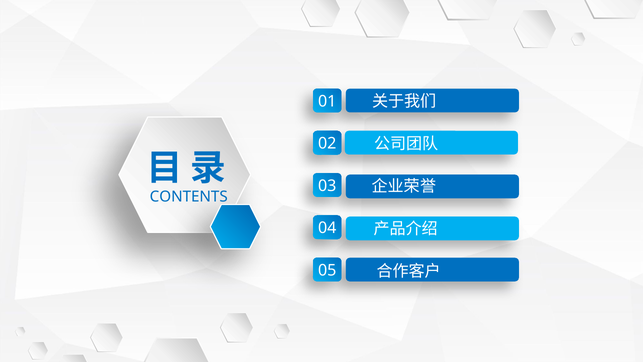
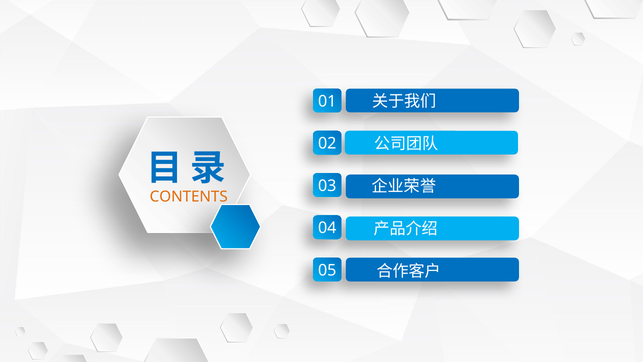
CONTENTS colour: blue -> orange (189, 196)
